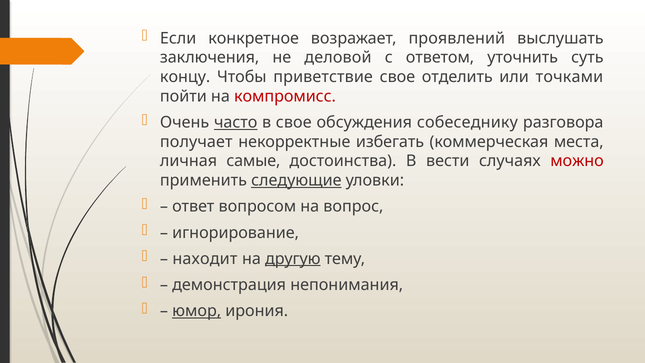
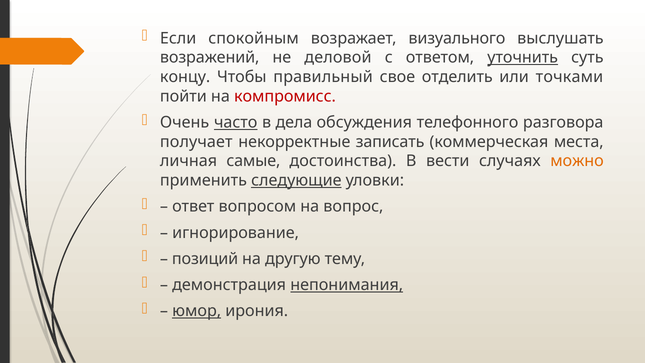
конкретное: конкретное -> спокойным (254, 38)
проявлений: проявлений -> визуального (457, 38)
заключения: заключения -> возражений (210, 58)
уточнить underline: none -> present (523, 58)
приветствие: приветствие -> правильный (323, 77)
в свое: свое -> дела (294, 122)
собеседнику: собеседнику -> телефонного (468, 122)
избегать: избегать -> записать (390, 142)
можно colour: red -> orange (577, 161)
находит: находит -> позиций (205, 259)
другую underline: present -> none (293, 259)
непонимания underline: none -> present (347, 285)
